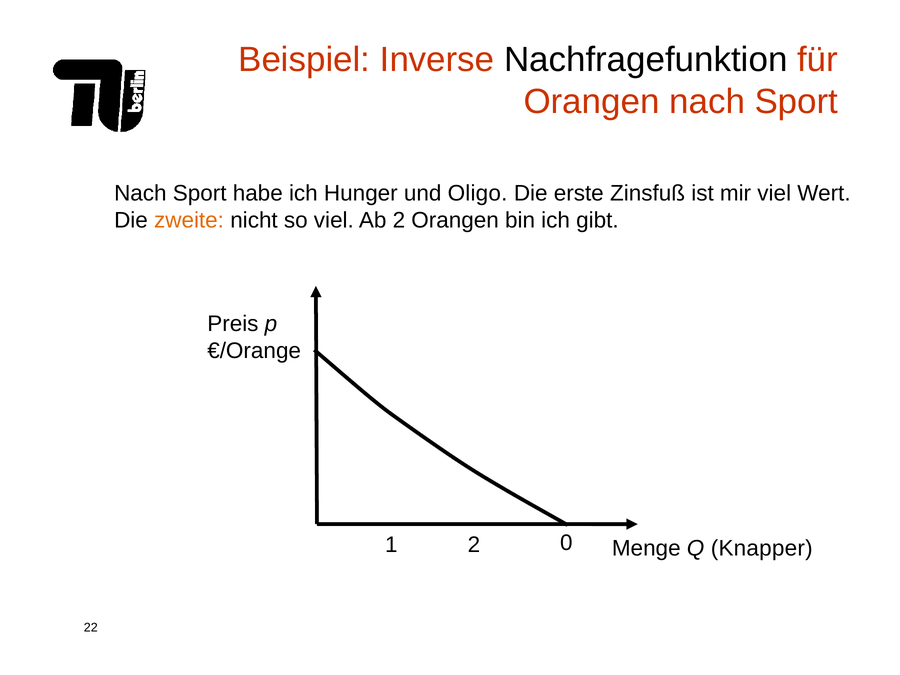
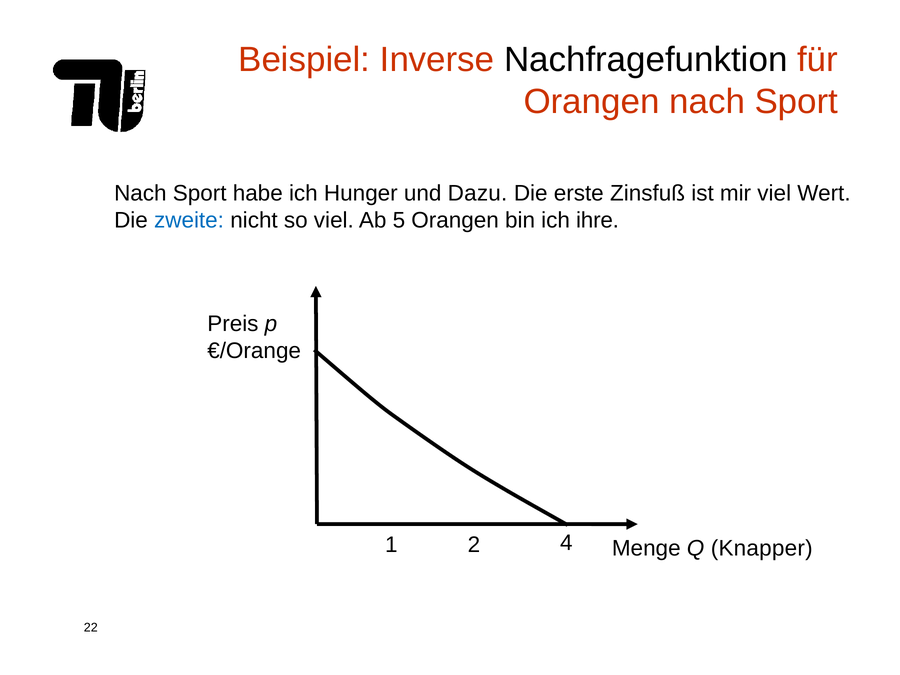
Oligo: Oligo -> Dazu (478, 193)
zweite colour: orange -> blue (189, 220)
Ab 2: 2 -> 5 (399, 220)
gibt: gibt -> ihre (598, 220)
0: 0 -> 4 (566, 543)
